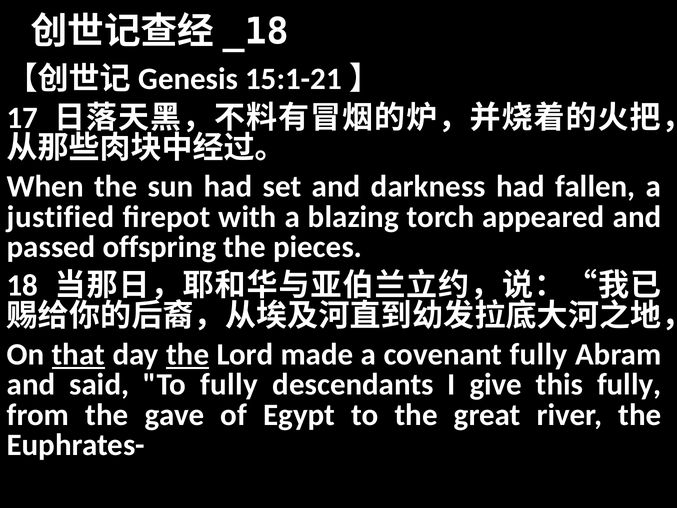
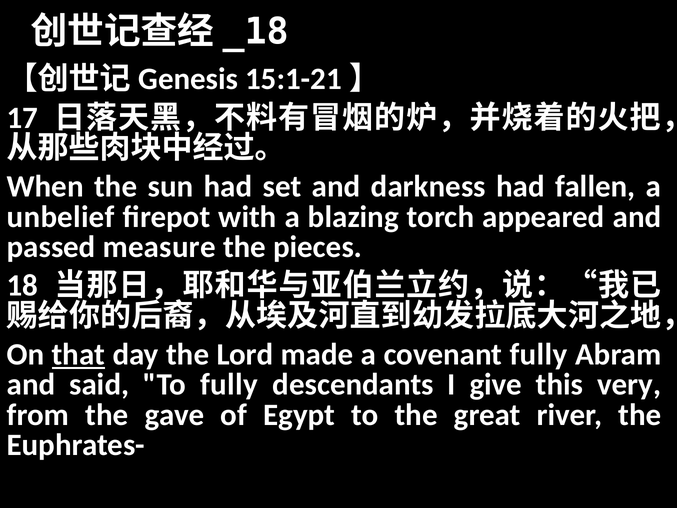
justified: justified -> unbelief (61, 217)
offspring: offspring -> measure (159, 247)
the underline: present -> none (188, 354)
this fully: fully -> very (629, 385)
